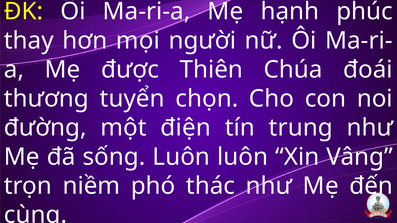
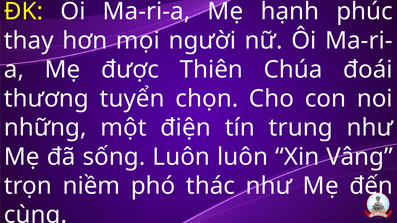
đường: đường -> những (45, 128)
